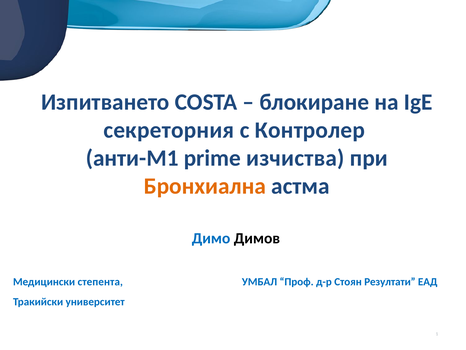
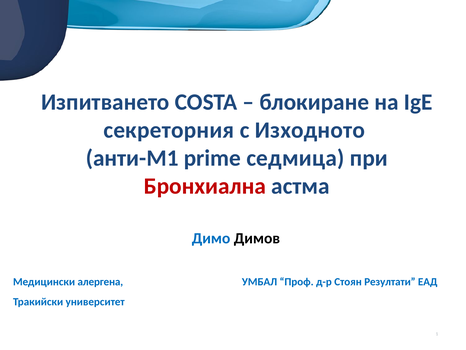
Контролер: Контролер -> Изходното (310, 130)
изчиства: изчиства -> седмица (295, 158)
Бронхиална colour: orange -> red (205, 186)
степента: степента -> алергена (100, 281)
